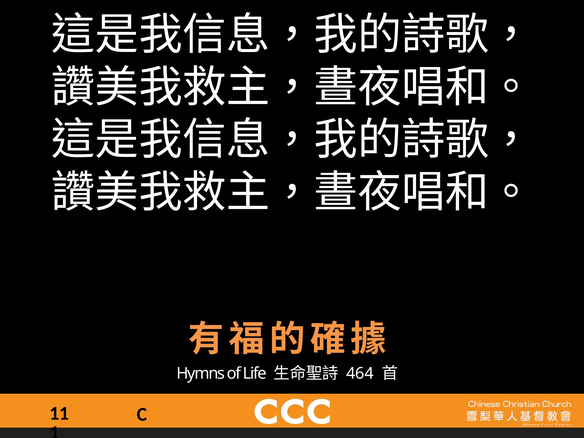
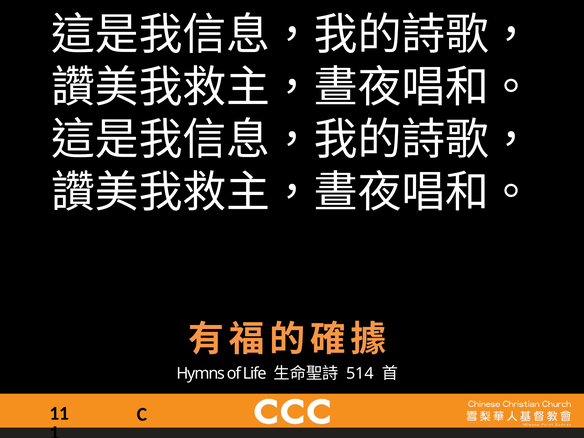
464: 464 -> 514 (360, 373)
